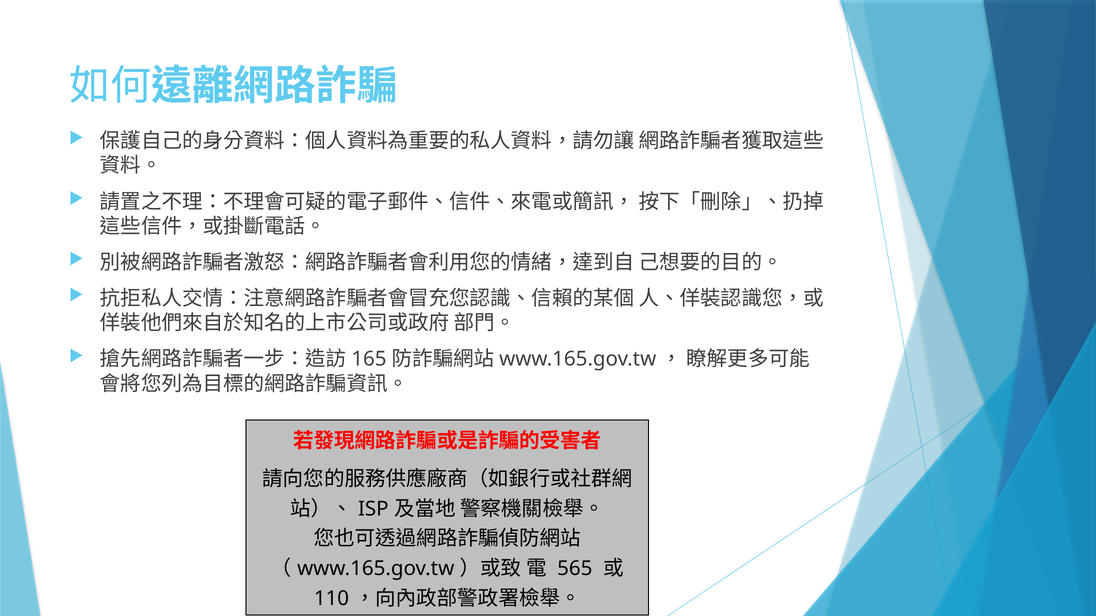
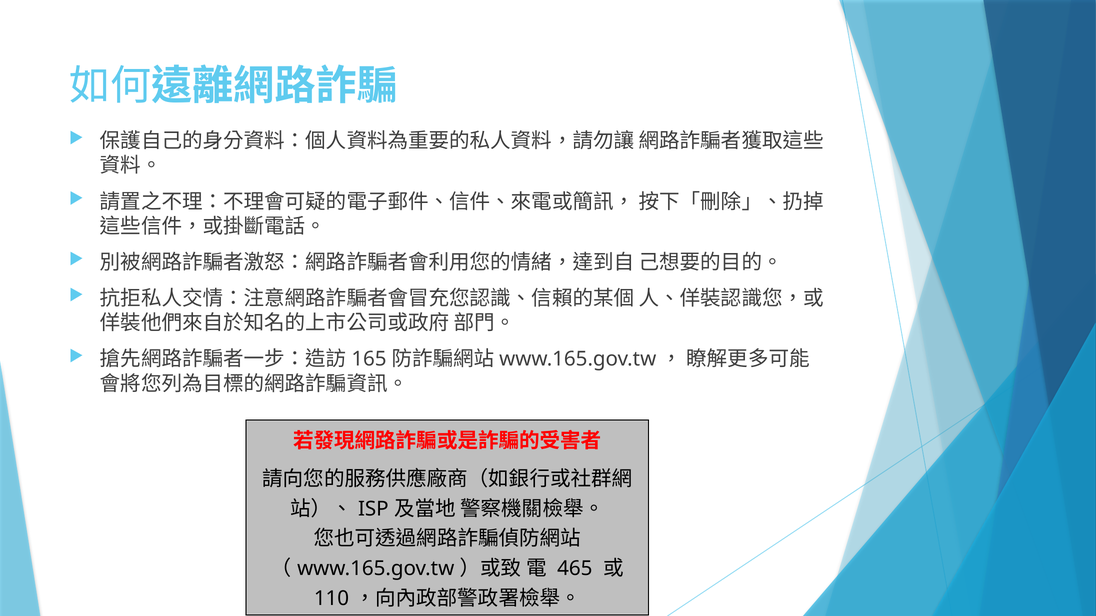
565: 565 -> 465 (575, 569)
